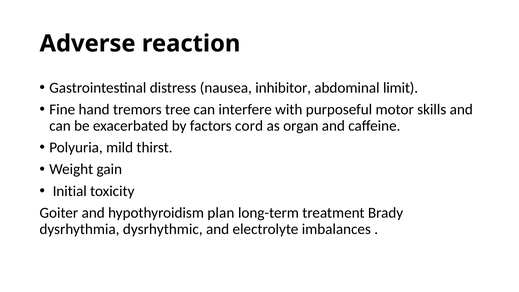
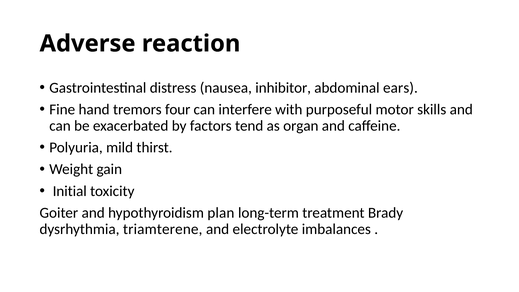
limit: limit -> ears (400, 88)
tree: tree -> four (178, 109)
cord: cord -> tend (249, 126)
dysrhythmic: dysrhythmic -> triamterene (163, 229)
